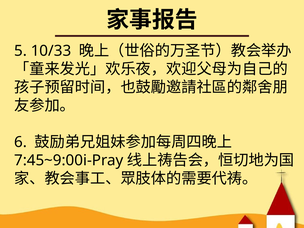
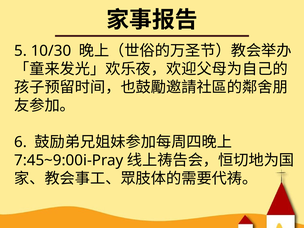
10/33: 10/33 -> 10/30 (51, 51)
